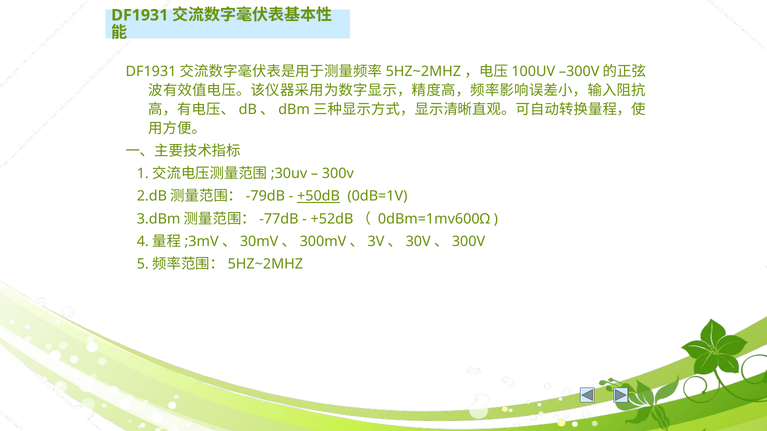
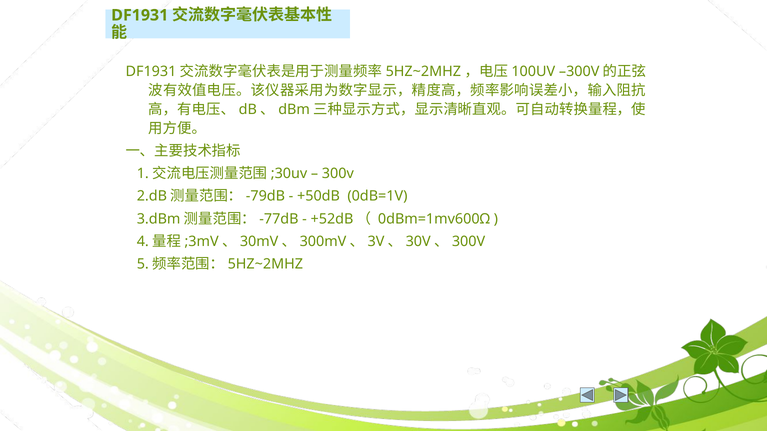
+50dB underline: present -> none (318, 196)
